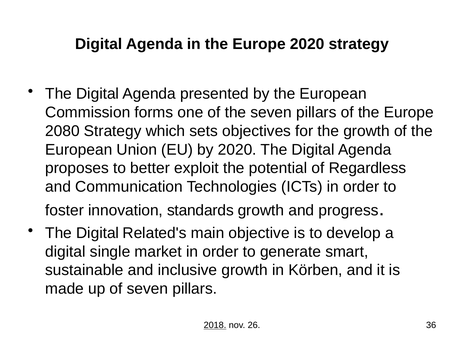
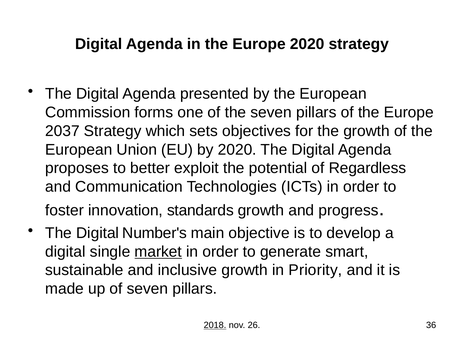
2080: 2080 -> 2037 (62, 131)
Related's: Related's -> Number's (155, 233)
market underline: none -> present (158, 252)
Körben: Körben -> Priority (315, 270)
